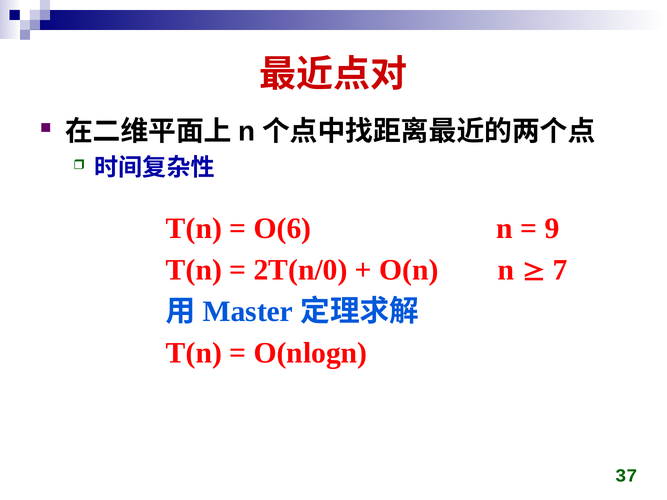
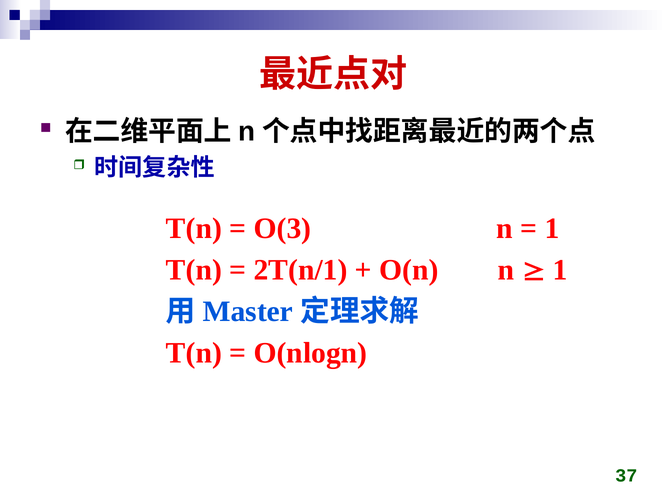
O(6: O(6 -> O(3 (282, 229)
9: 9 -> 1 (552, 229)
2T(n/0: 2T(n/0 -> 2T(n/1 (300, 270)
7: 7 -> 1 (560, 270)
